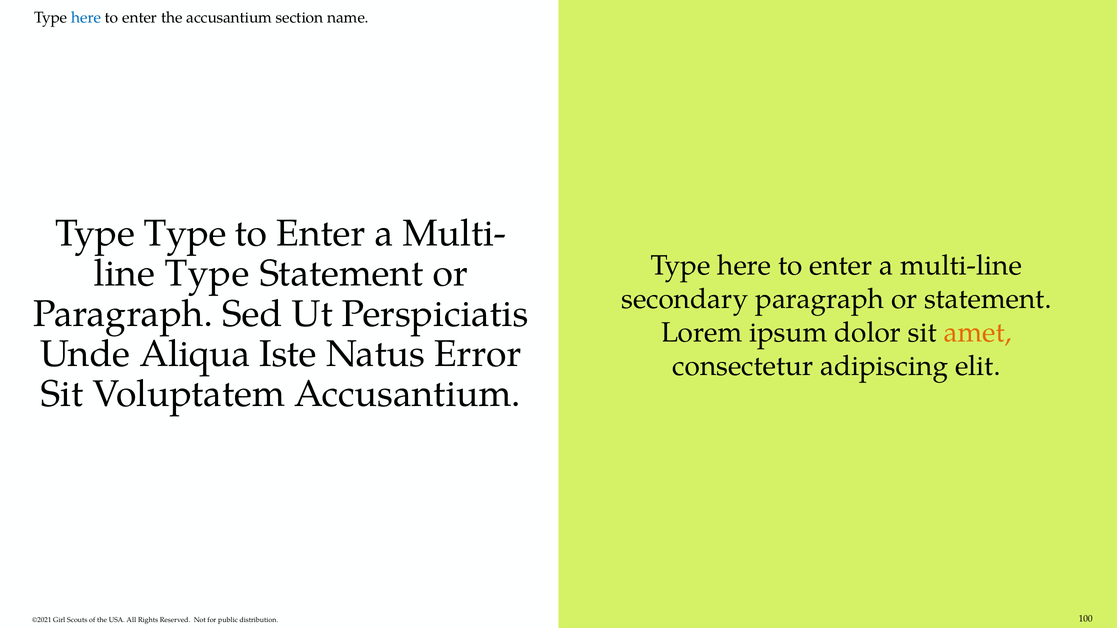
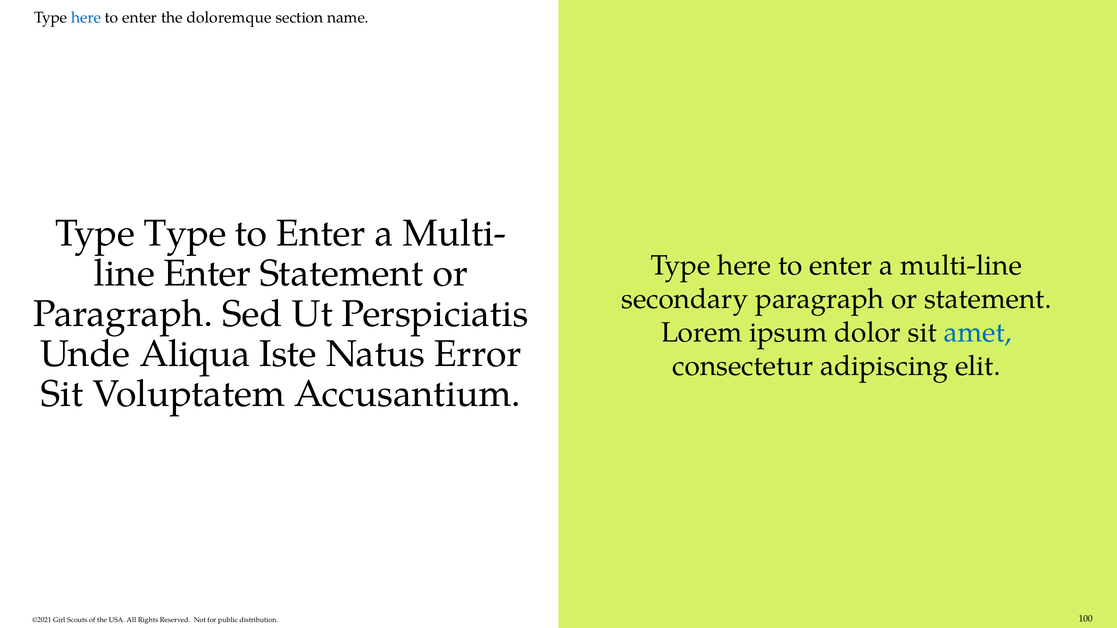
the accusantium: accusantium -> doloremque (229, 18)
Type: Type -> Enter (207, 274)
amet colour: orange -> blue (978, 333)
